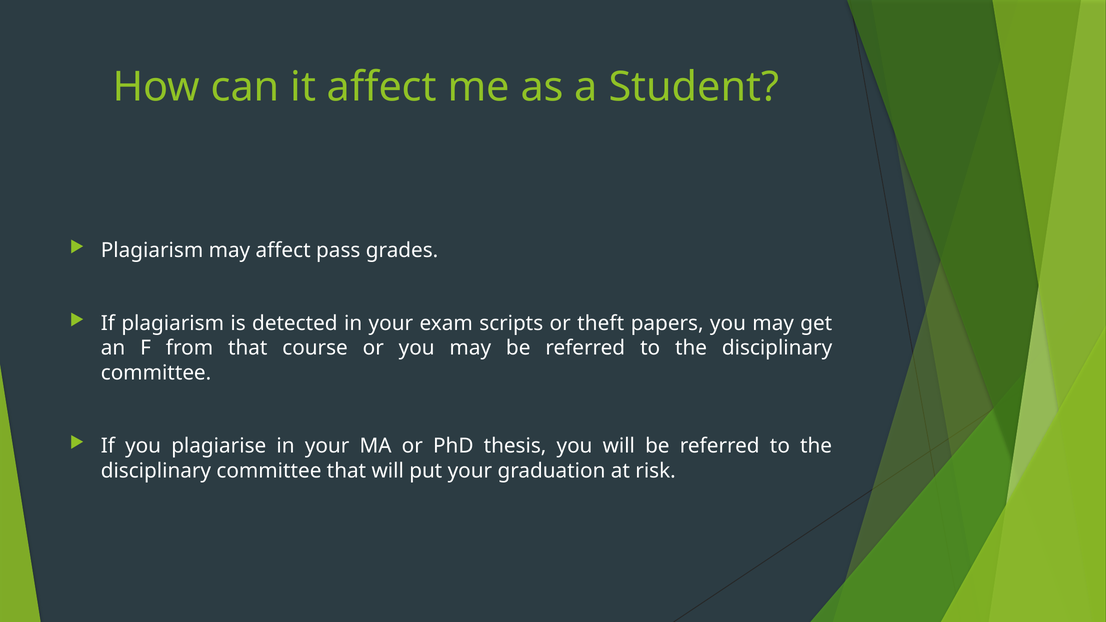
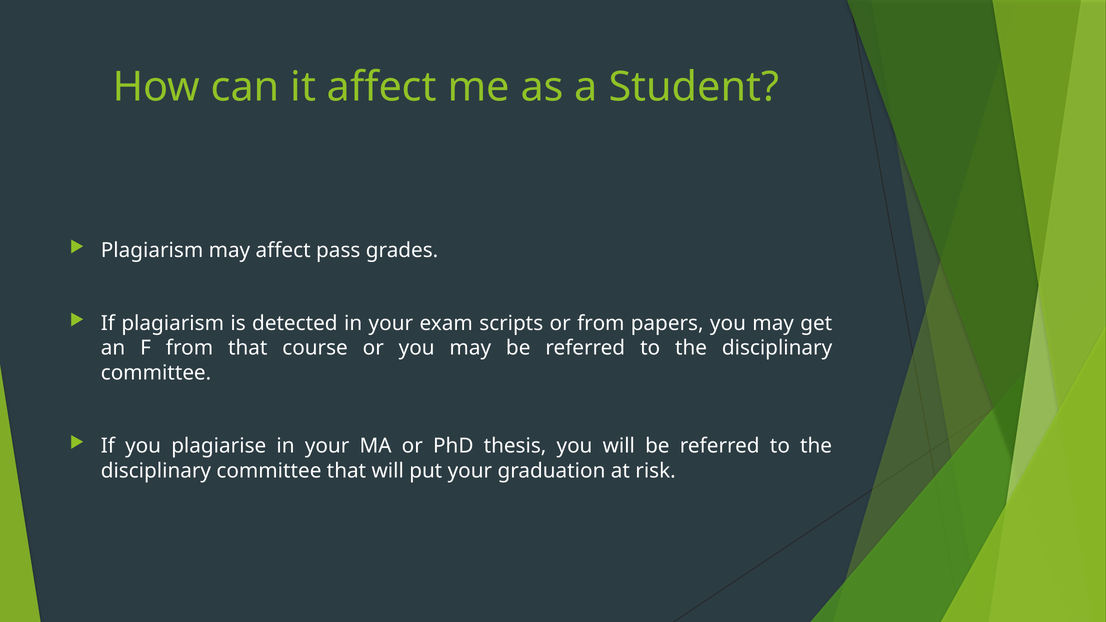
or theft: theft -> from (601, 323)
